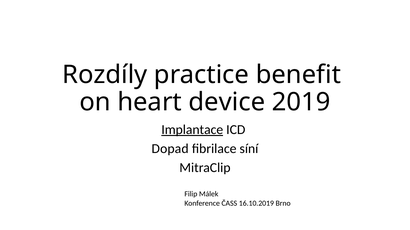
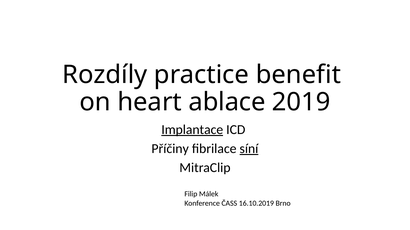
device: device -> ablace (227, 102)
Dopad: Dopad -> Příčiny (170, 149)
síní underline: none -> present (249, 149)
